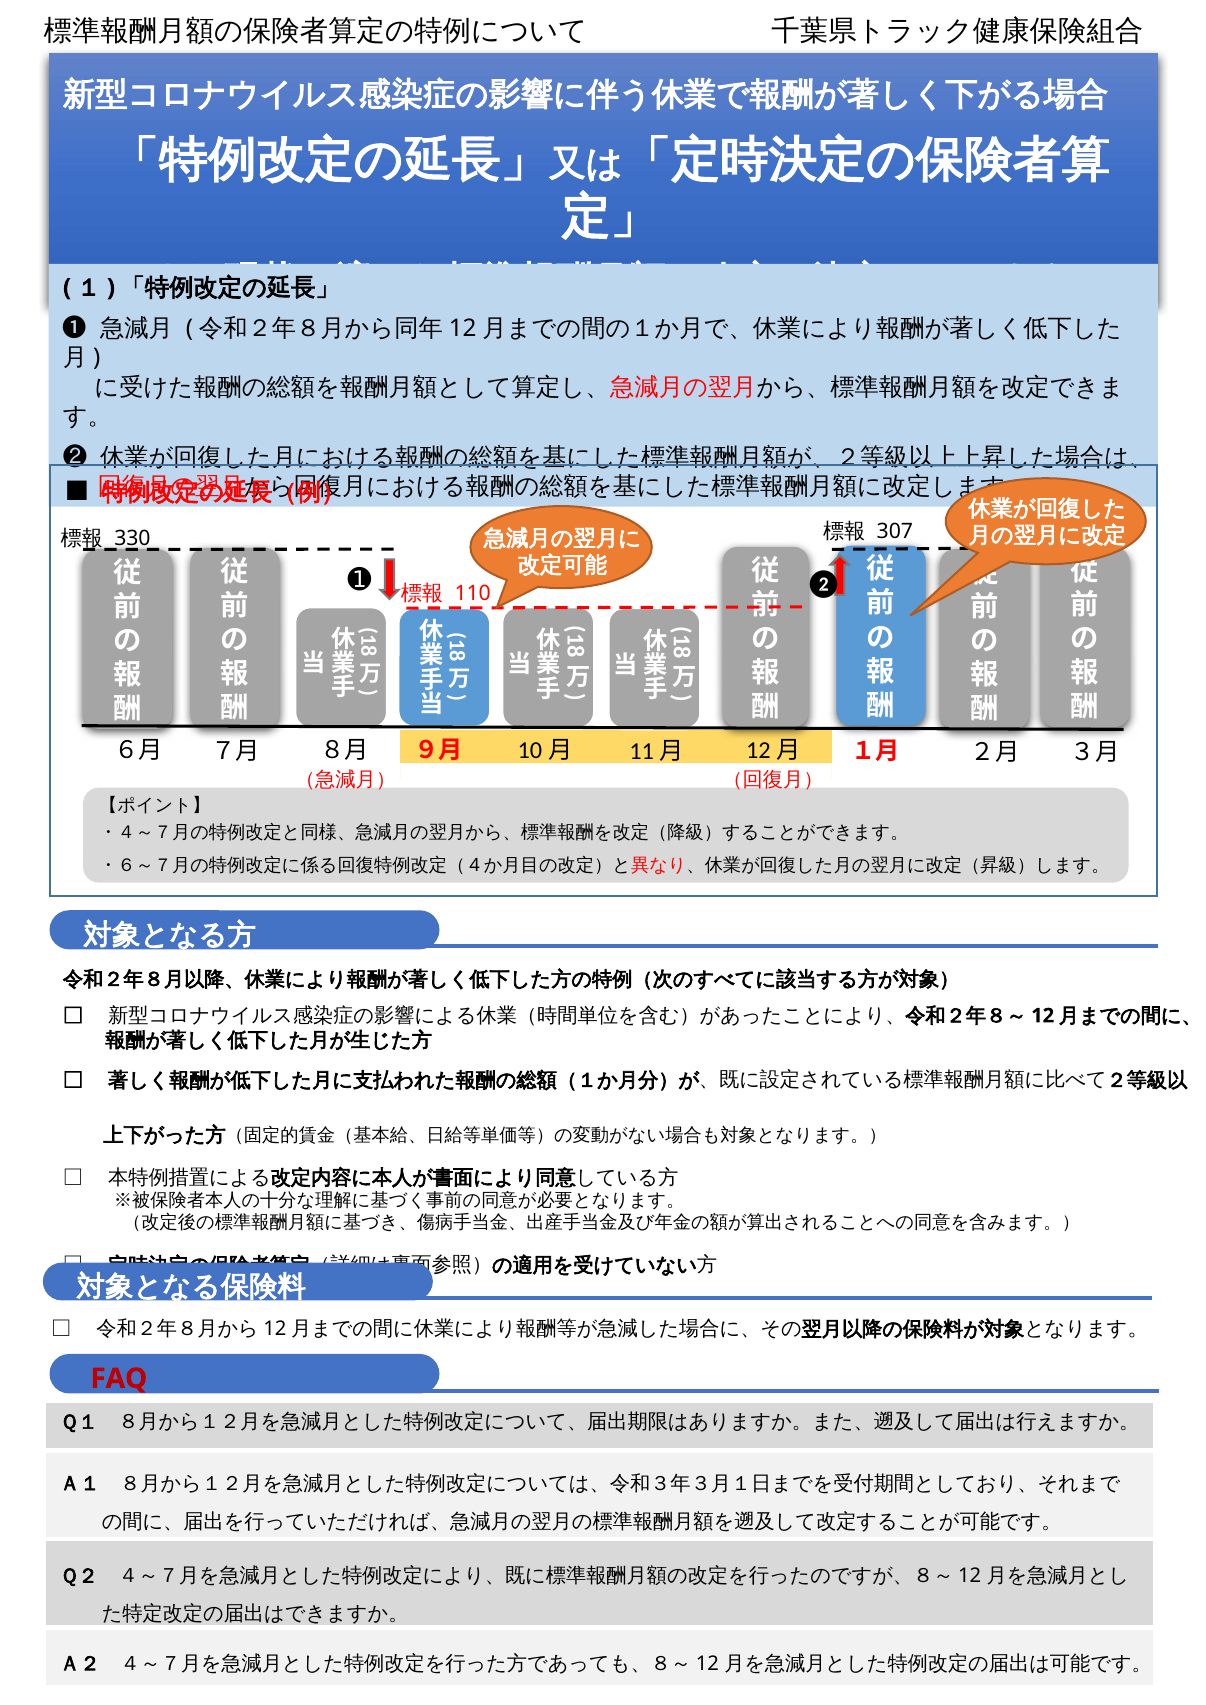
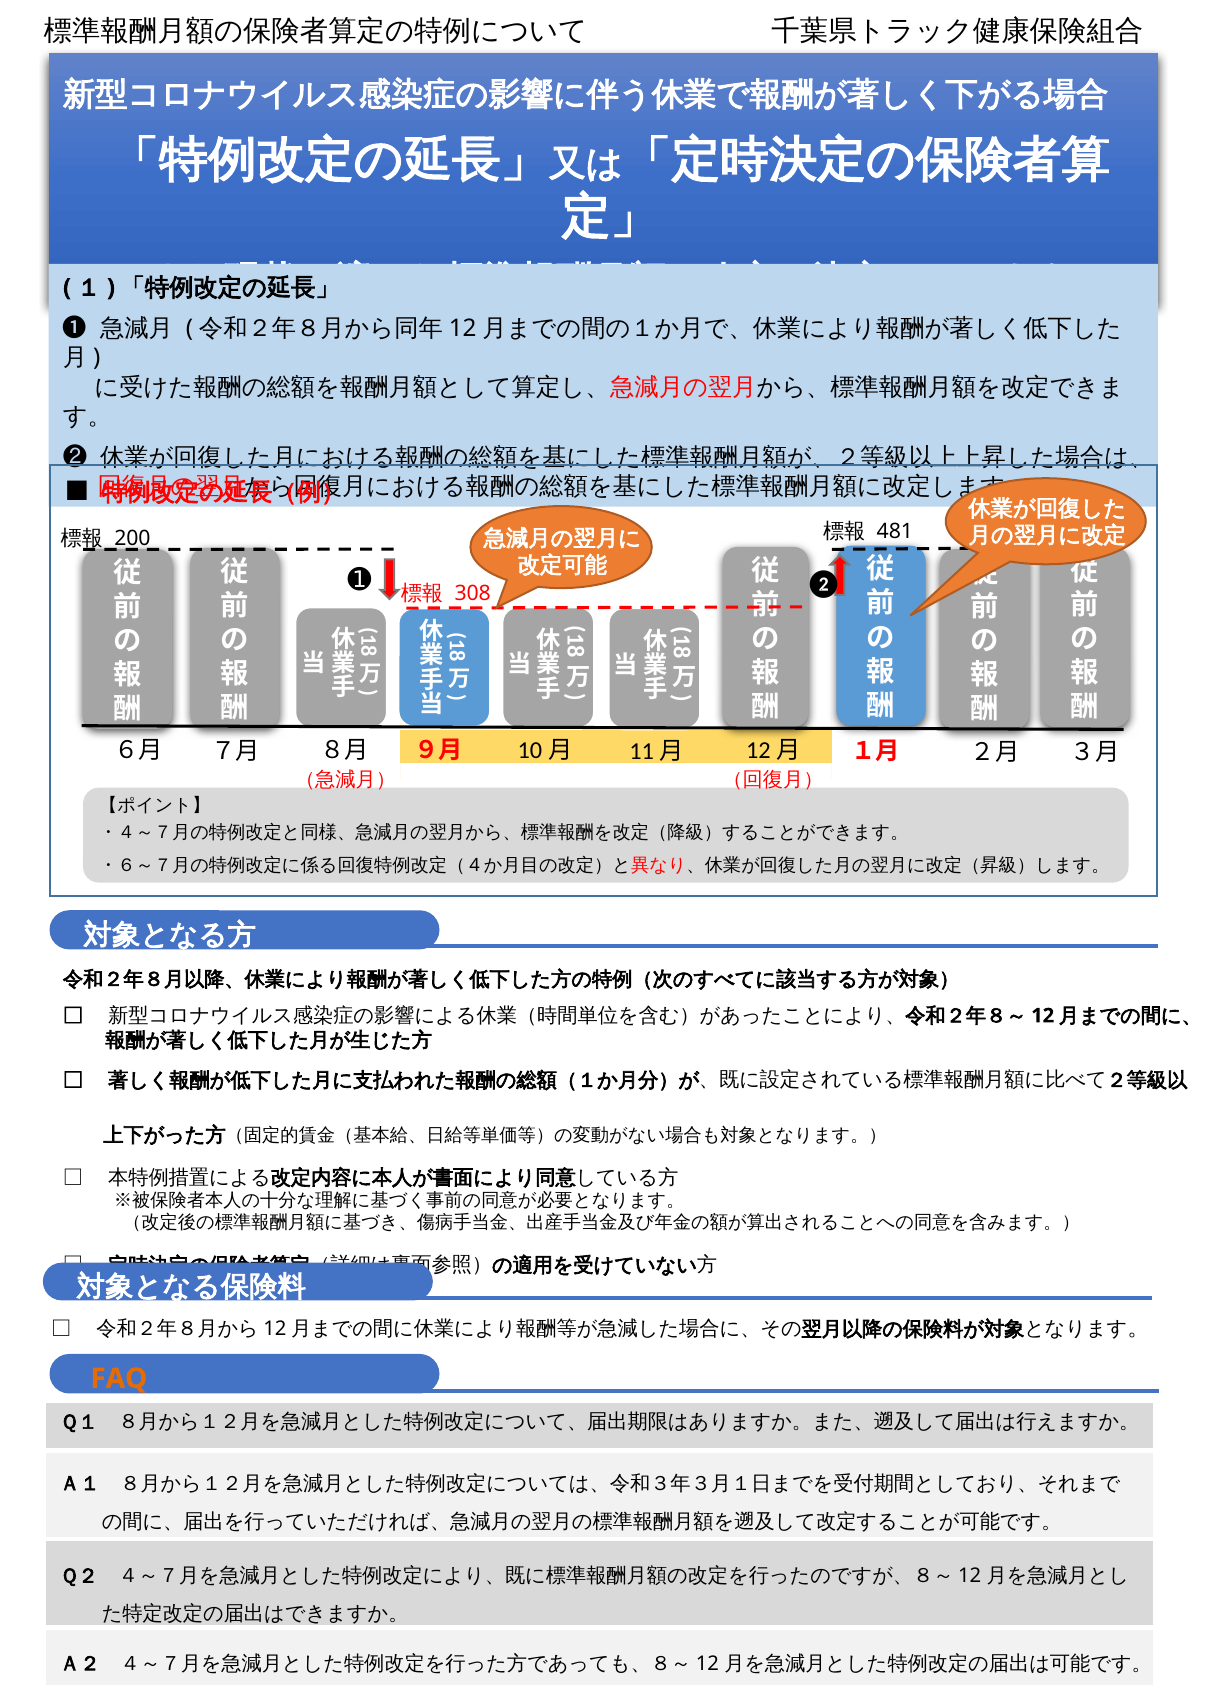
307: 307 -> 481 (895, 531)
330: 330 -> 200 (132, 539)
110: 110 -> 308 (473, 593)
FAQ colour: red -> orange (119, 1379)
